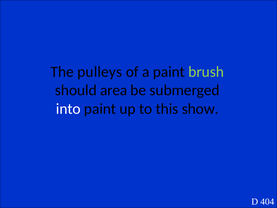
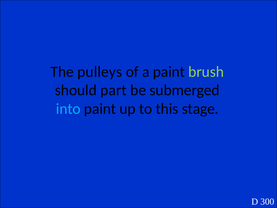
area: area -> part (114, 90)
into colour: white -> light blue (68, 109)
show: show -> stage (200, 109)
404: 404 -> 300 (267, 201)
